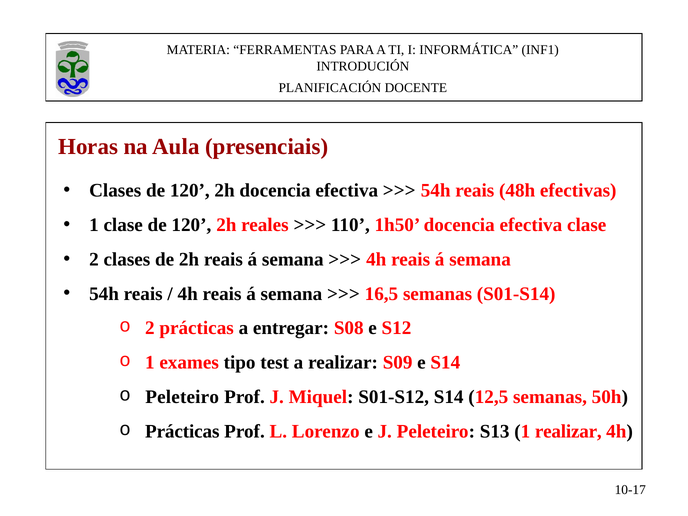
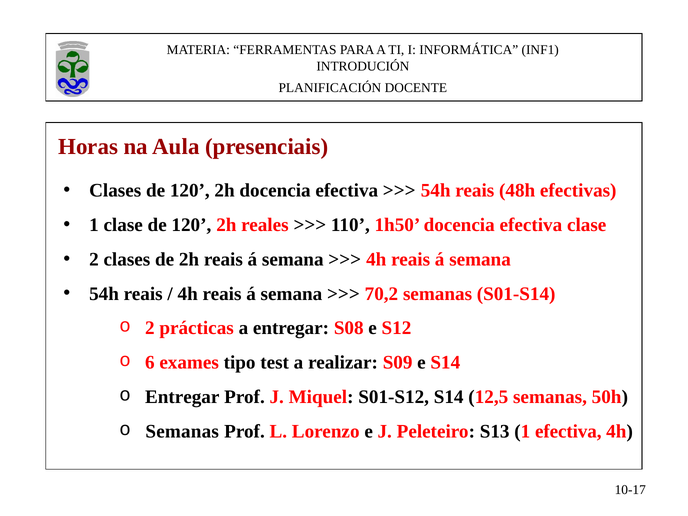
16,5: 16,5 -> 70,2 (381, 294)
1: 1 -> 6 (150, 363)
Peleteiro: Peleteiro -> Entregar (182, 397)
Prácticas: Prácticas -> Semanas (182, 431)
1 realizar: realizar -> efectiva (568, 431)
